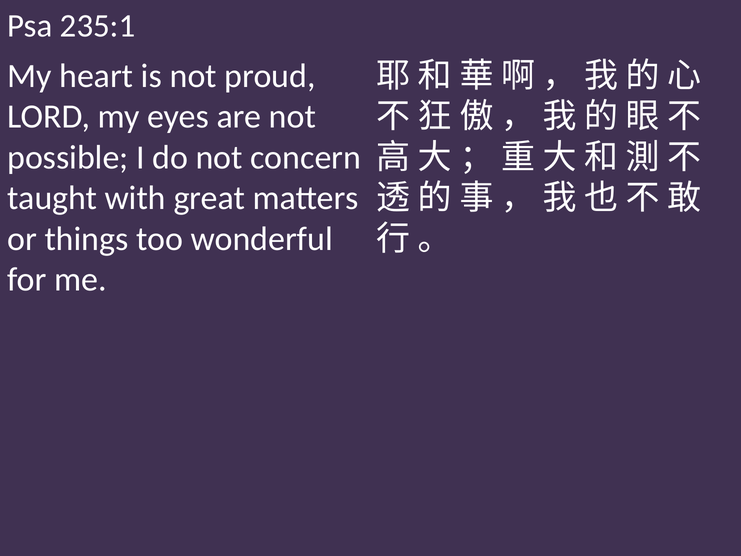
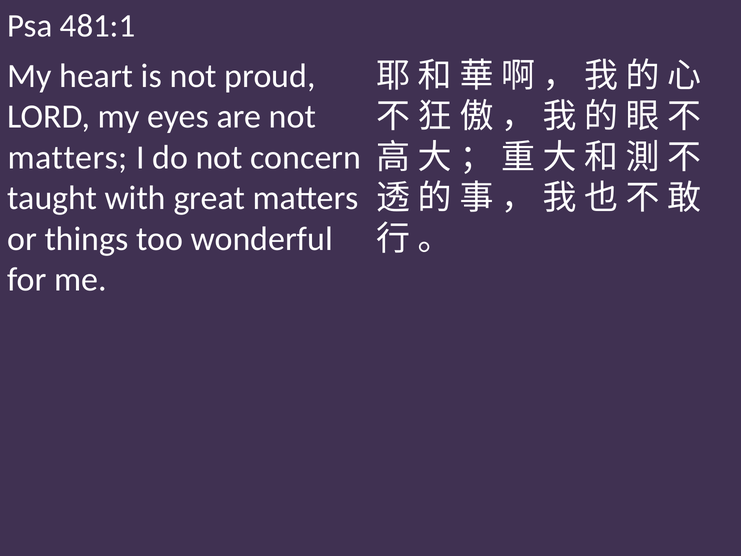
235:1: 235:1 -> 481:1 (98, 26)
possible: possible -> matters (68, 157)
